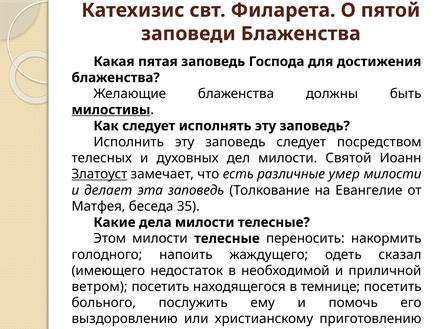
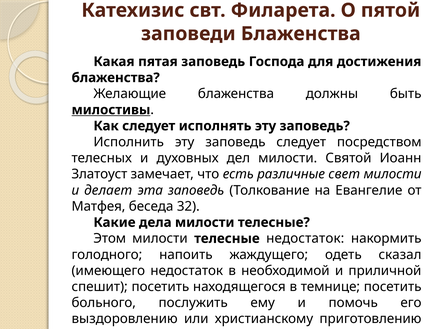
Златоуст underline: present -> none (99, 174)
умер: умер -> свет (344, 174)
35: 35 -> 32 (188, 206)
телесные переносить: переносить -> недостаток (305, 238)
ветром: ветром -> спешит (100, 286)
